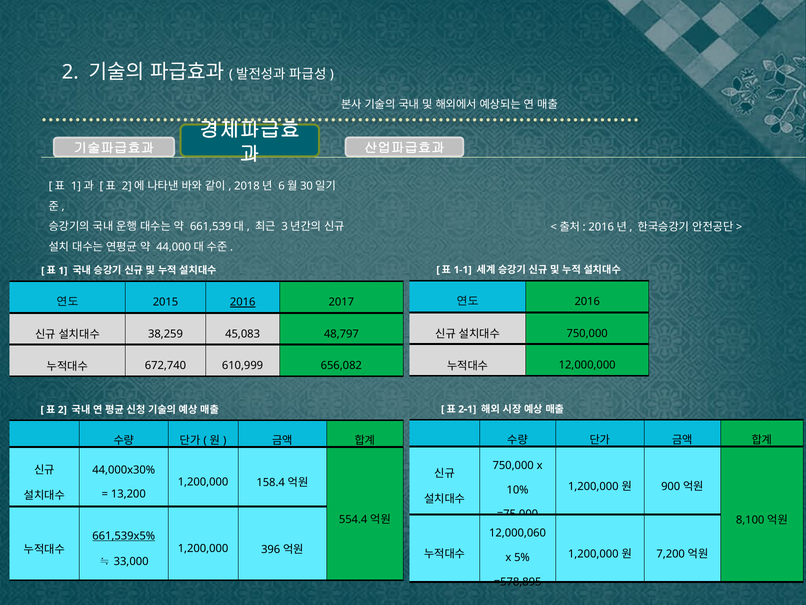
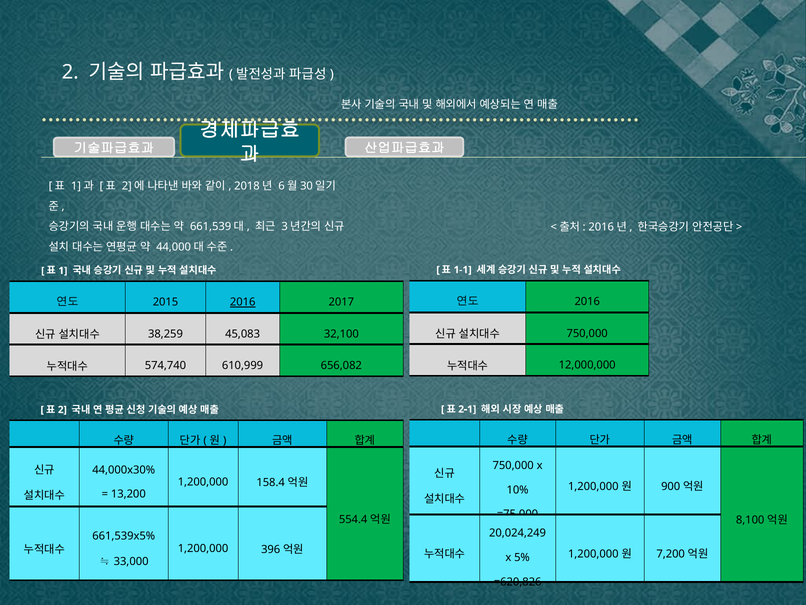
48,797: 48,797 -> 32,100 (341, 334)
672,740: 672,740 -> 574,740 (165, 365)
12,000,060: 12,000,060 -> 20,024,249 (518, 533)
661,539x5% underline: present -> none (124, 536)
=578,895: =578,895 -> =620,826 (518, 581)
